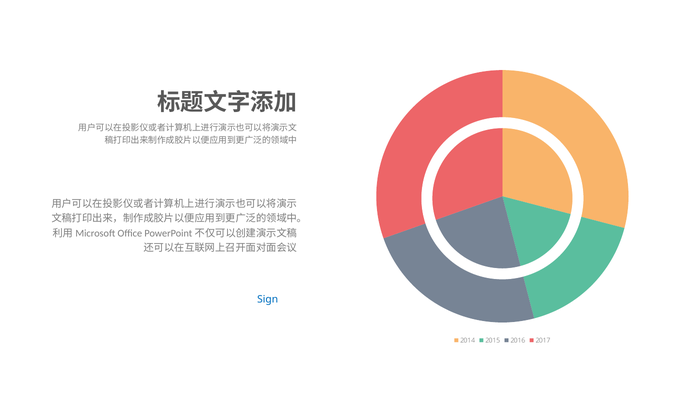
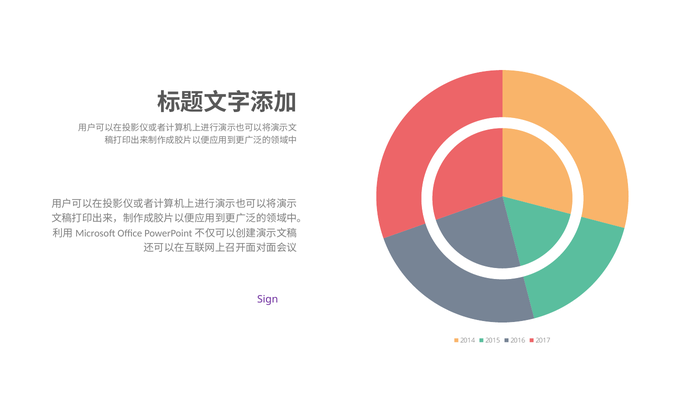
Sign colour: blue -> purple (268, 299)
